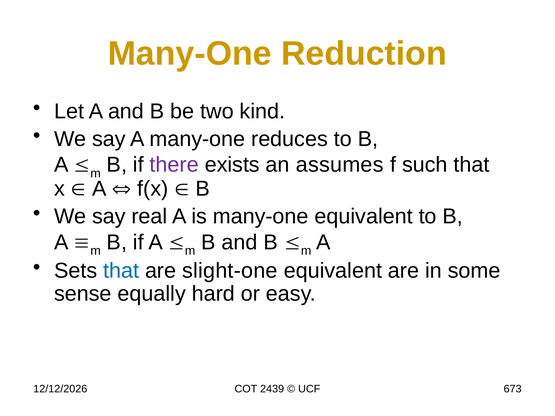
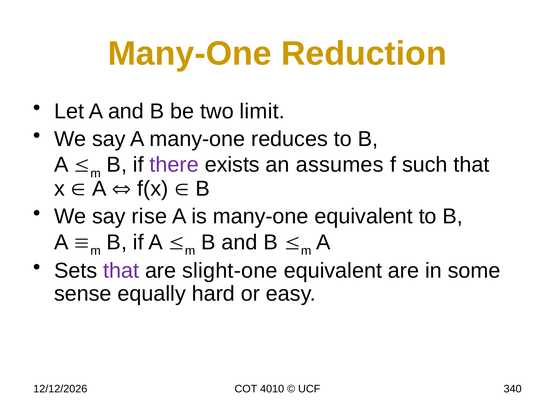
kind: kind -> limit (262, 111)
real: real -> rise (149, 217)
that colour: blue -> purple (121, 271)
2439: 2439 -> 4010 (272, 389)
673: 673 -> 340 (513, 389)
